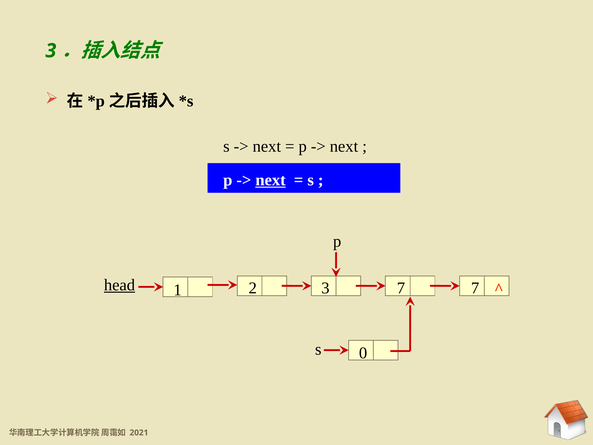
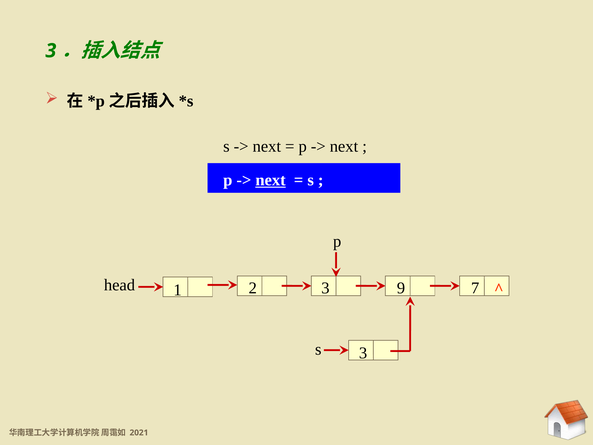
head underline: present -> none (119, 285)
3 7: 7 -> 9 (401, 288)
s 0: 0 -> 3 (363, 353)
